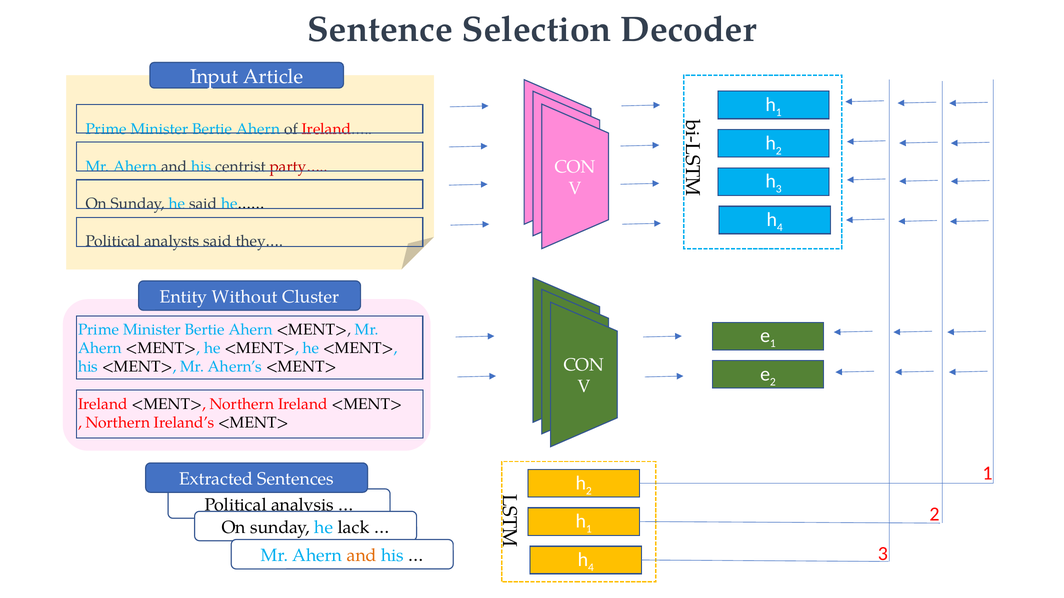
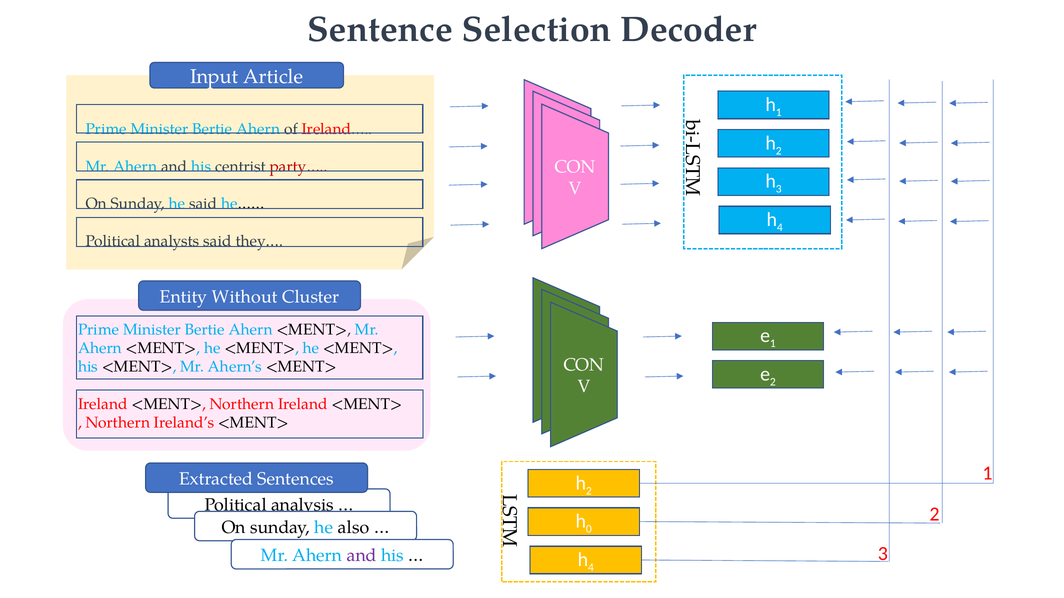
1: 1 -> 0 (589, 530)
lack: lack -> also (354, 528)
and colour: orange -> purple (362, 556)
